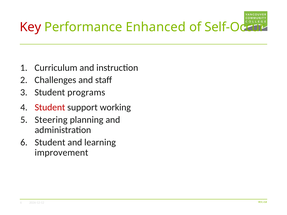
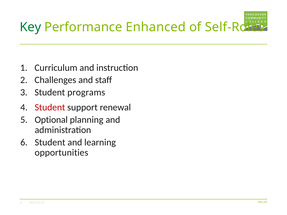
Key colour: red -> green (30, 27)
Self-Occur: Self-Occur -> Self-Roles (235, 27)
working: working -> renewal (115, 108)
Steering: Steering -> Optional (51, 120)
improvement: improvement -> opportunities (61, 153)
